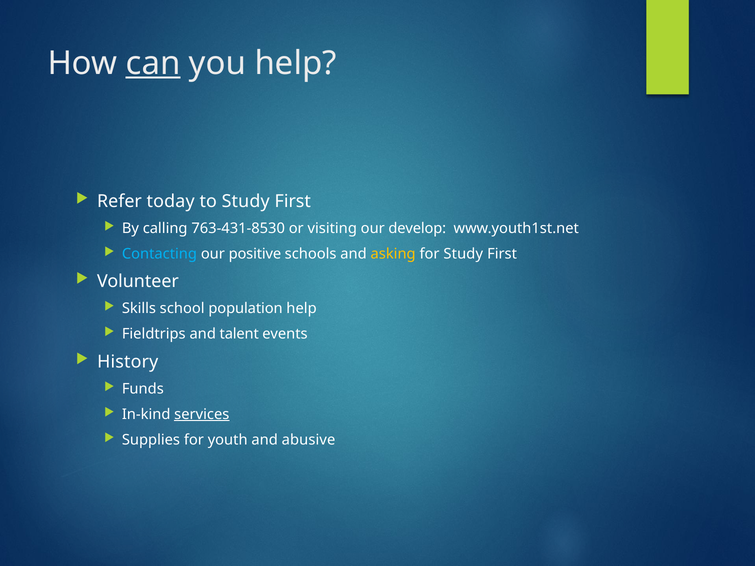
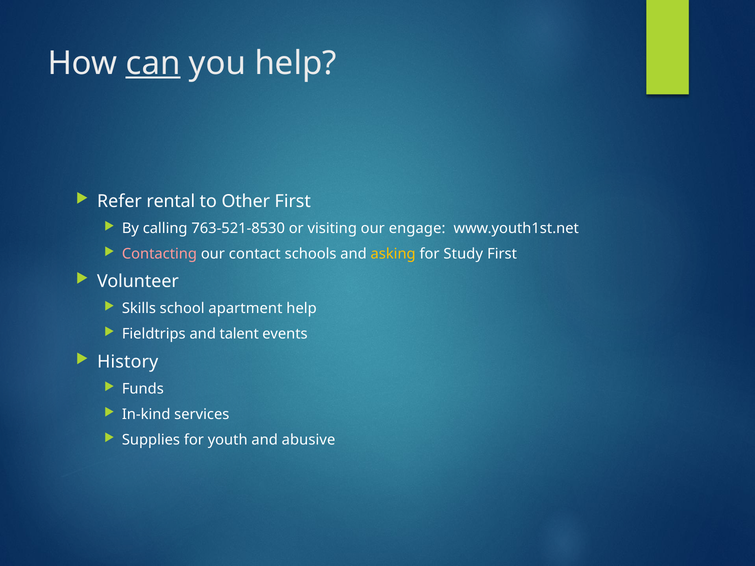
today: today -> rental (171, 201)
to Study: Study -> Other (246, 201)
763-431-8530: 763-431-8530 -> 763-521-8530 (238, 228)
develop: develop -> engage (417, 228)
Contacting colour: light blue -> pink (159, 254)
positive: positive -> contact (255, 254)
population: population -> apartment (245, 309)
services underline: present -> none (202, 415)
